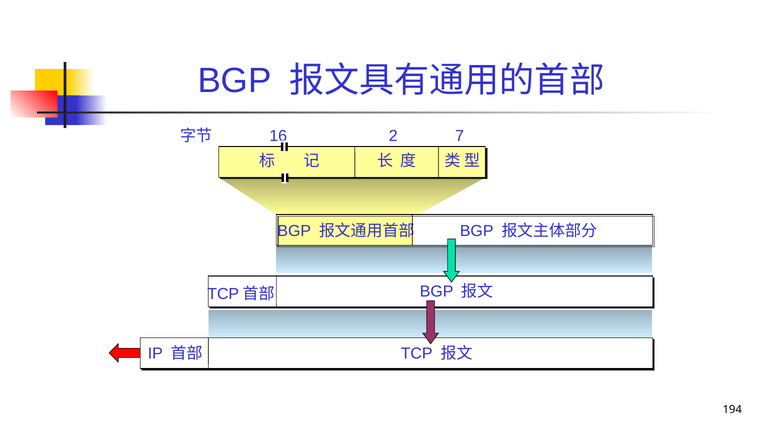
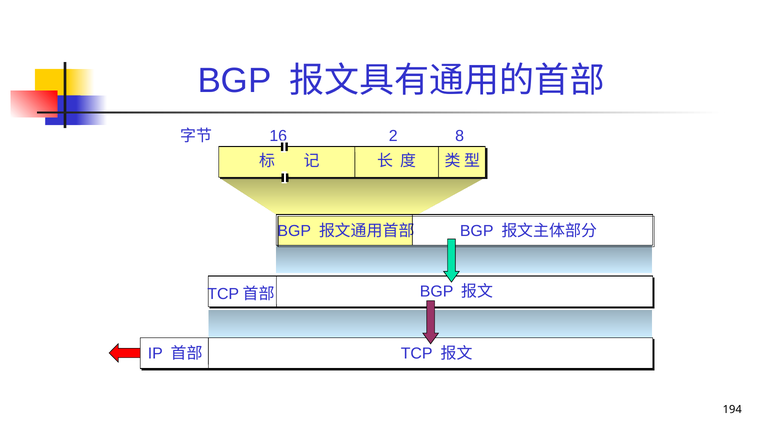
7: 7 -> 8 (460, 136)
